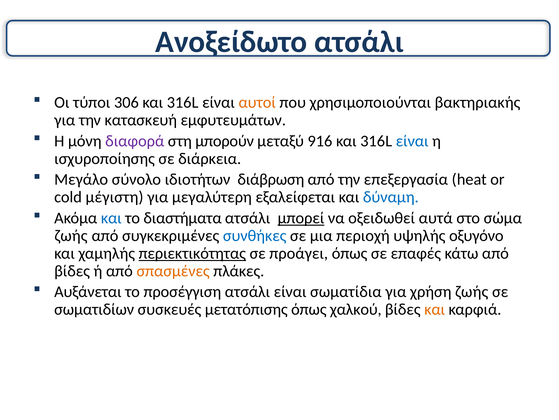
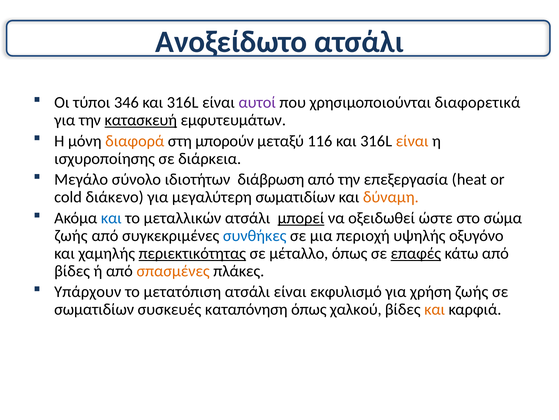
306: 306 -> 346 (126, 102)
αυτοί colour: orange -> purple (257, 102)
βακτηριακής: βακτηριακής -> διαφορετικά (477, 102)
κατασκευή underline: none -> present (141, 120)
διαφορά colour: purple -> orange (135, 141)
916: 916 -> 116 (320, 141)
είναι colour: blue -> orange (412, 141)
μέγιστη: μέγιστη -> διάκενο (115, 197)
μεγαλύτερη εξαλείφεται: εξαλείφεται -> σωματιδίων (295, 197)
δύναμη colour: blue -> orange (391, 197)
διαστήματα: διαστήματα -> μεταλλικών (182, 218)
αυτά: αυτά -> ώστε (436, 218)
προάγει: προάγει -> μέταλλο (299, 253)
επαφές underline: none -> present (416, 253)
Αυξάνεται: Αυξάνεται -> Υπάρχουν (88, 291)
προσέγγιση: προσέγγιση -> μετατόπιση (182, 291)
σωματίδια: σωματίδια -> εκφυλισμό (346, 291)
μετατόπισης: μετατόπισης -> καταπόνηση (246, 309)
